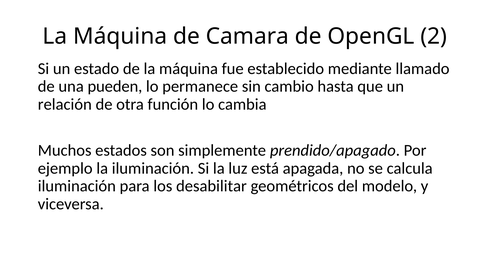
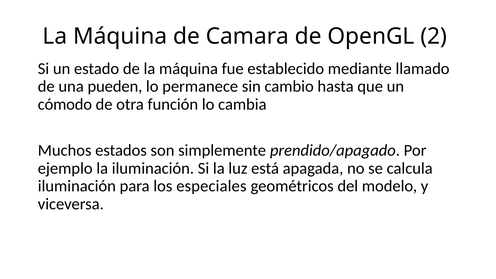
relación: relación -> cómodo (65, 104)
desabilitar: desabilitar -> especiales (211, 186)
